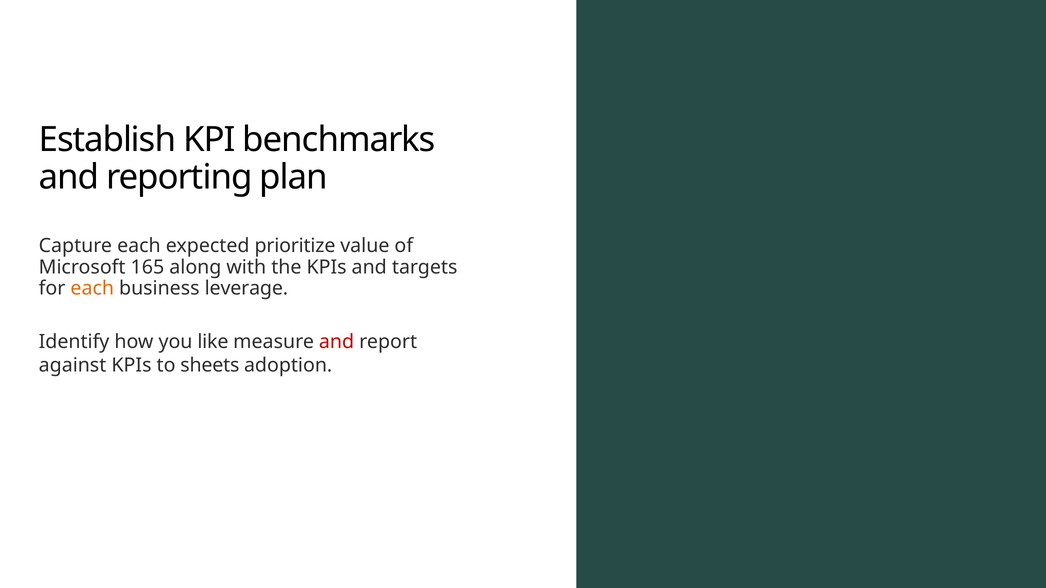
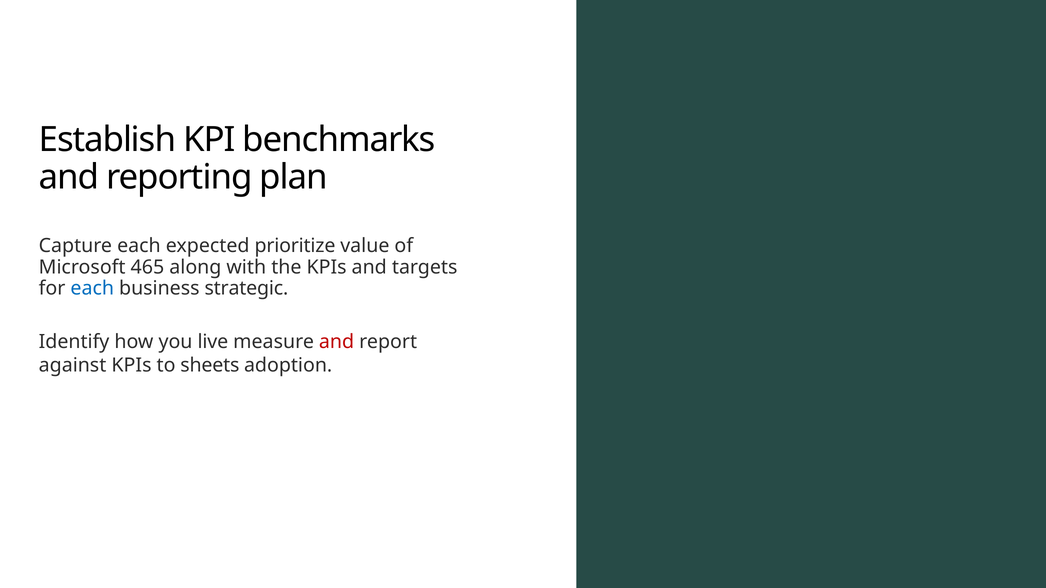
165: 165 -> 465 (147, 267)
each colour: orange -> blue (92, 288)
leverage: leverage -> strategic (246, 288)
like: like -> live (213, 342)
